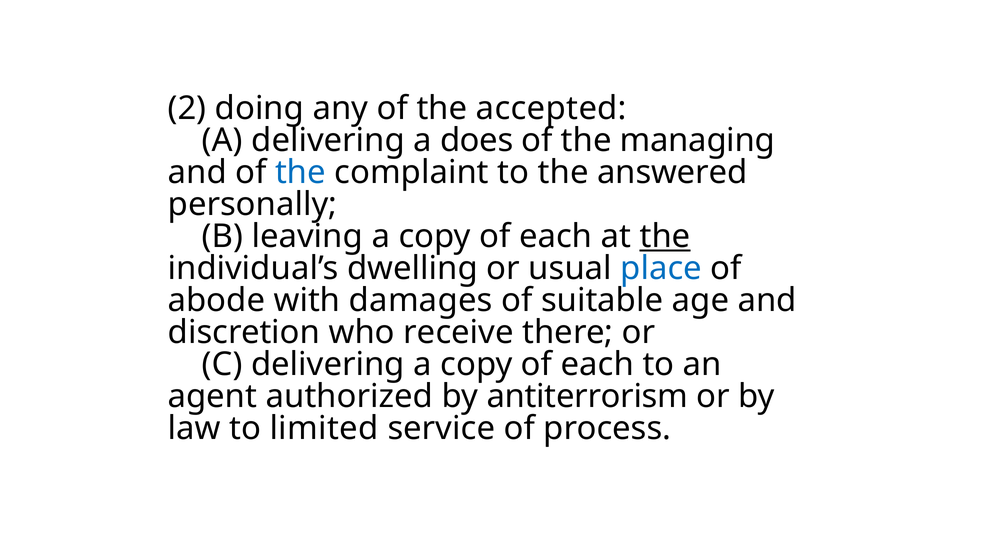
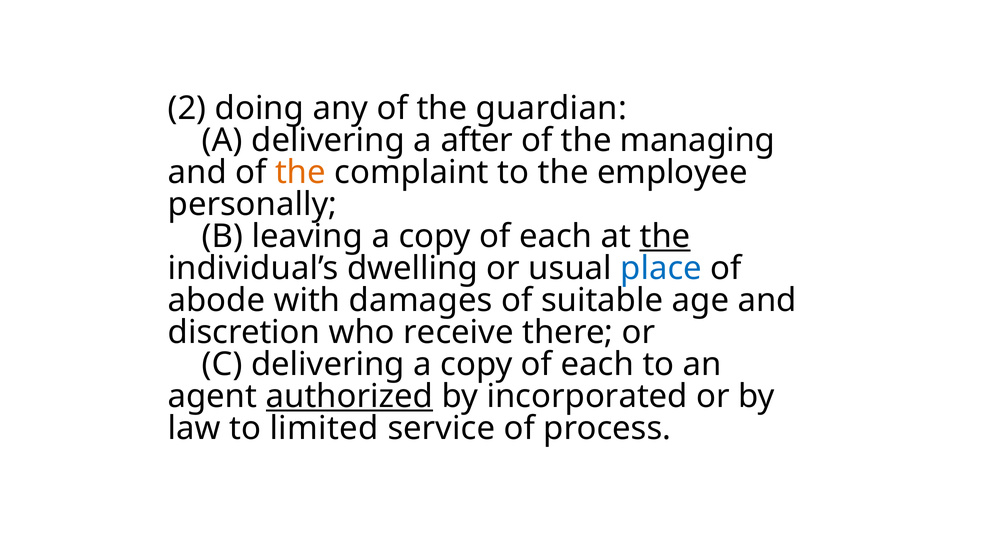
accepted: accepted -> guardian (551, 108)
does: does -> after (477, 140)
the colour: blue -> orange (300, 172)
answered: answered -> employee (672, 172)
authorized underline: none -> present (349, 396)
antiterrorism: antiterrorism -> incorporated (587, 396)
